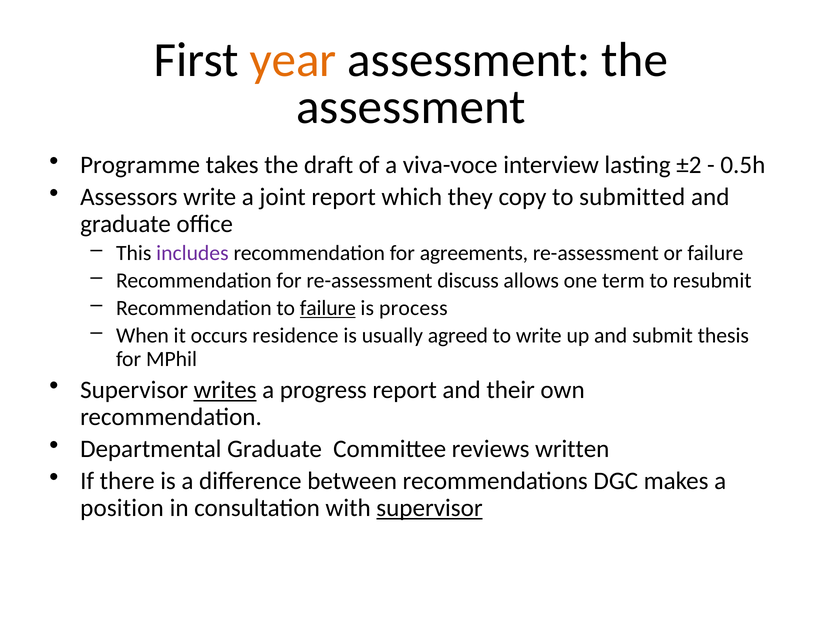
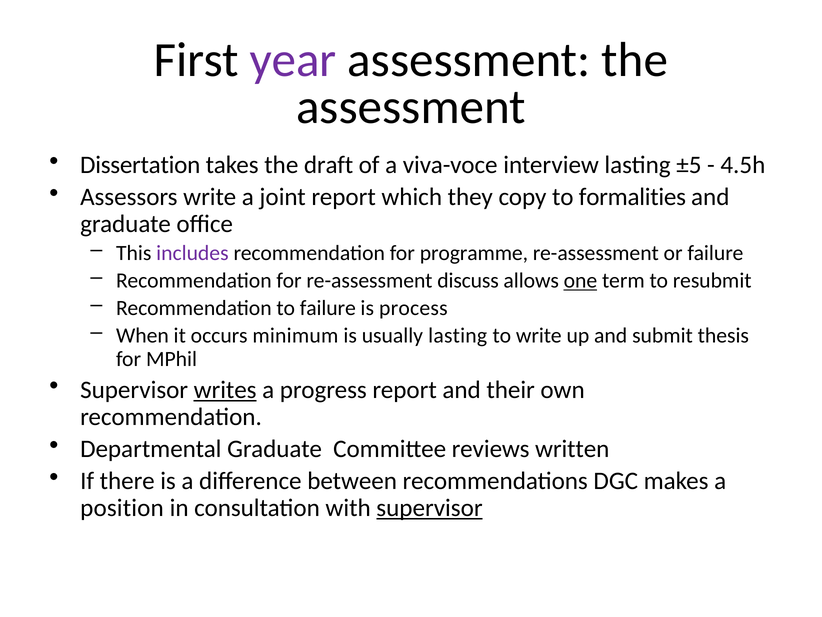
year colour: orange -> purple (293, 60)
Programme: Programme -> Dissertation (140, 165)
±2: ±2 -> ±5 (689, 165)
0.5h: 0.5h -> 4.5h (743, 165)
submitted: submitted -> formalities (632, 197)
agreements: agreements -> programme (474, 253)
one underline: none -> present (580, 280)
failure underline: present -> none (328, 308)
residence: residence -> minimum (295, 335)
usually agreed: agreed -> lasting (458, 335)
